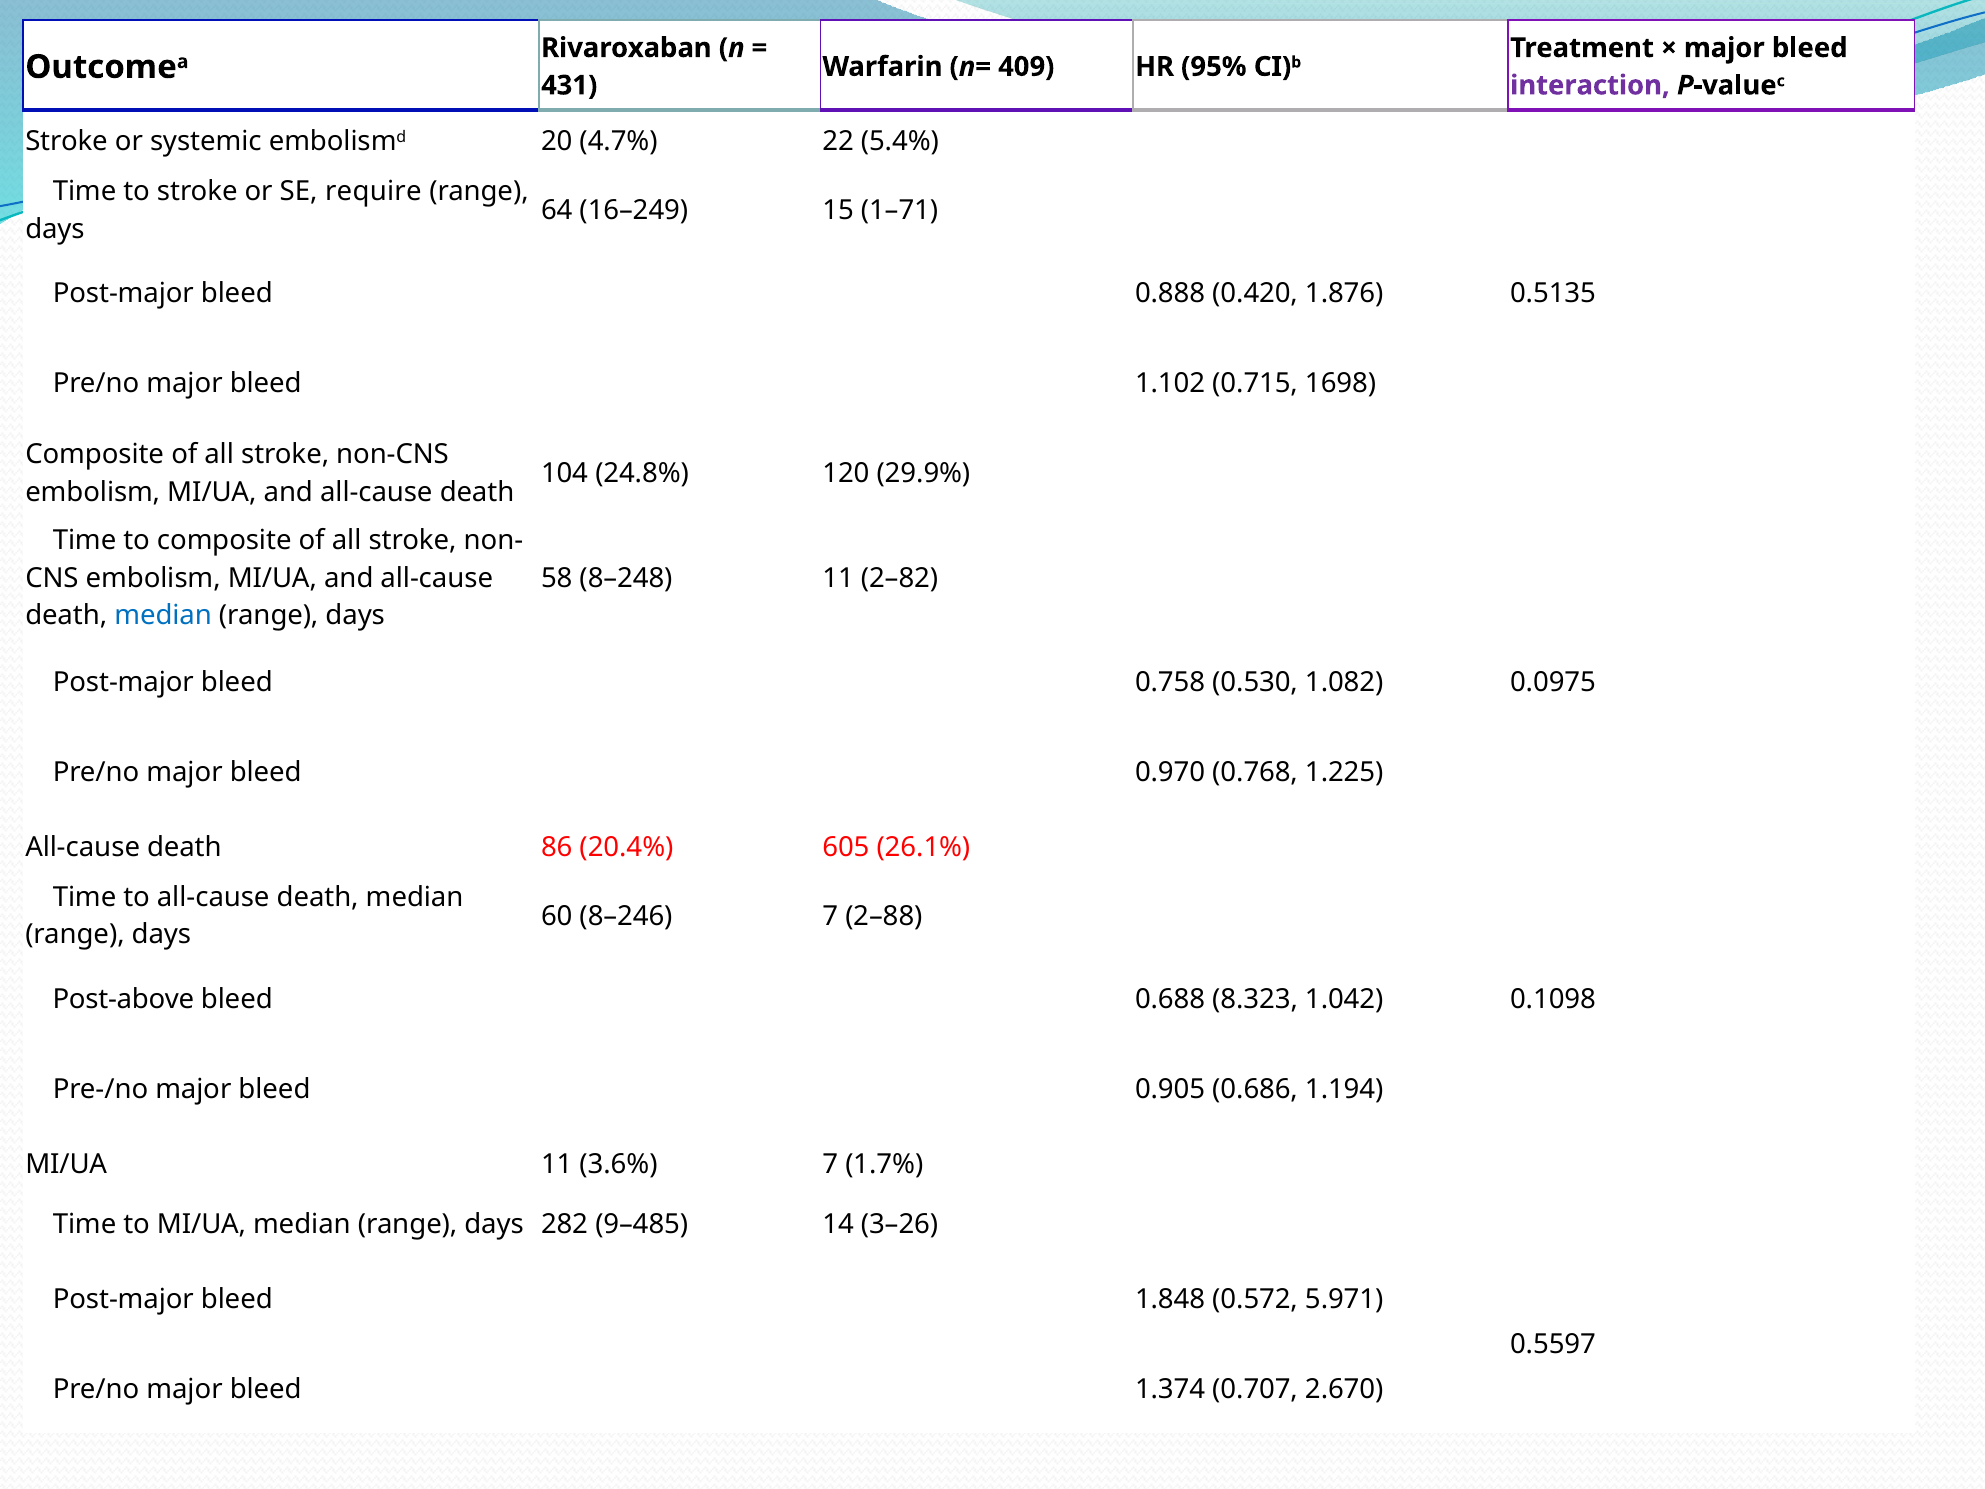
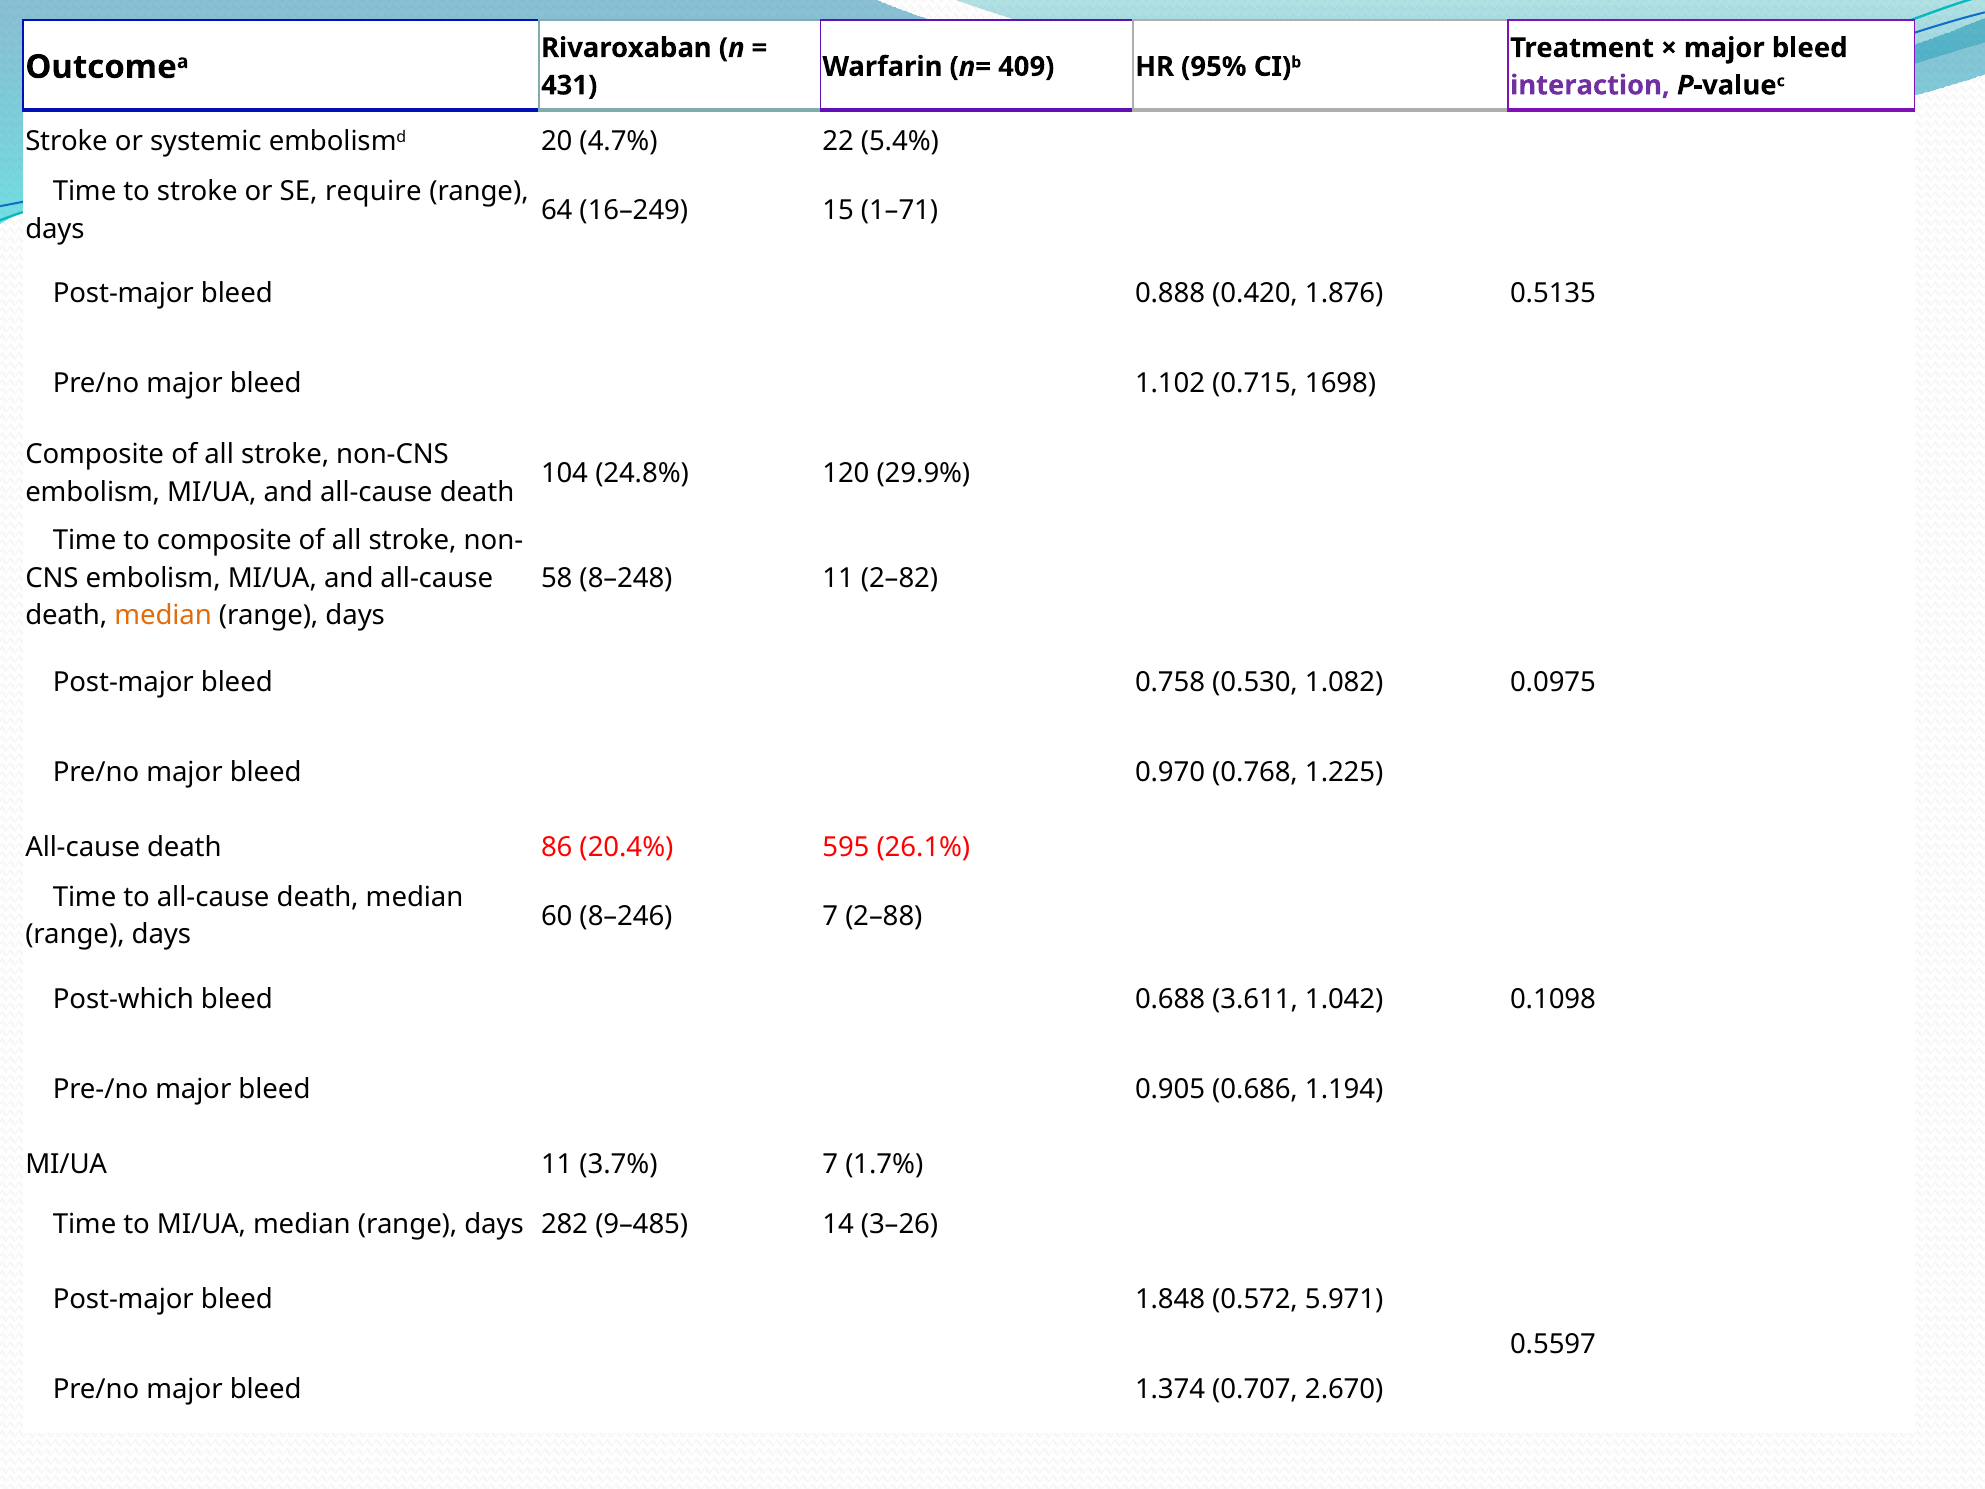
median colour: blue -> orange (163, 615)
605: 605 -> 595 (846, 847)
Post-above: Post-above -> Post-which (123, 999)
8.323: 8.323 -> 3.611 (1255, 999)
3.6%: 3.6% -> 3.7% (619, 1164)
